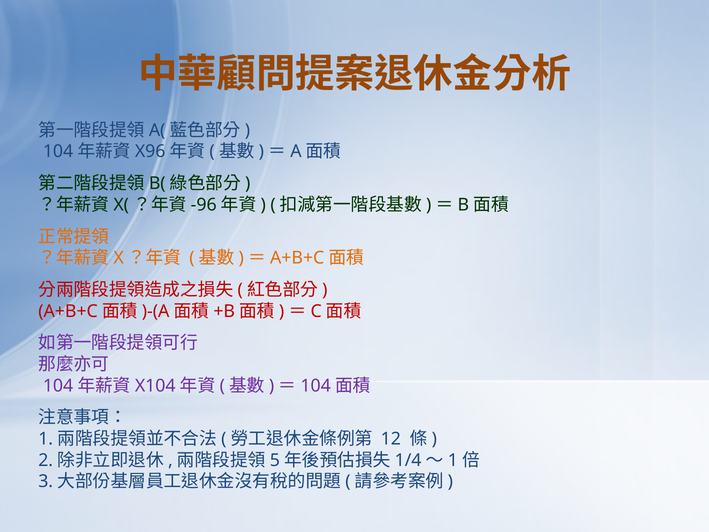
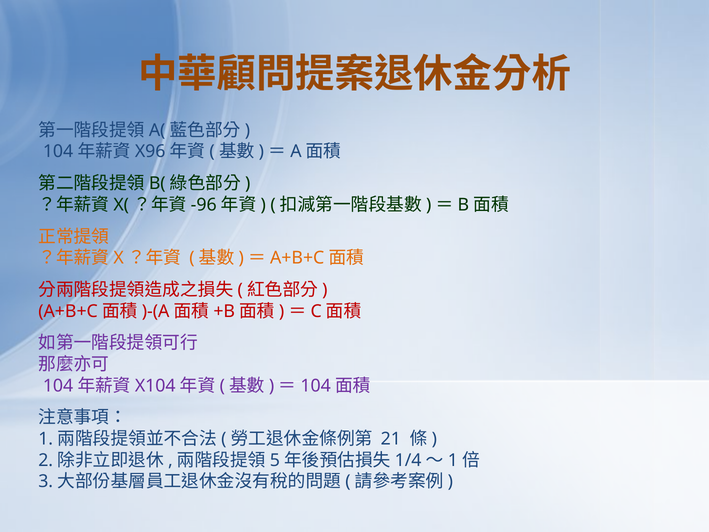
12: 12 -> 21 (391, 439)
